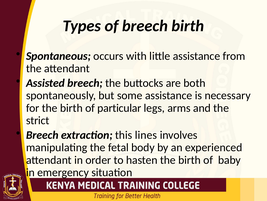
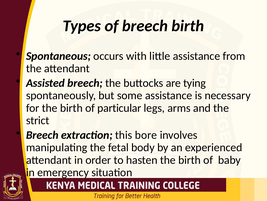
both: both -> tying (195, 83)
lines: lines -> bore (146, 135)
